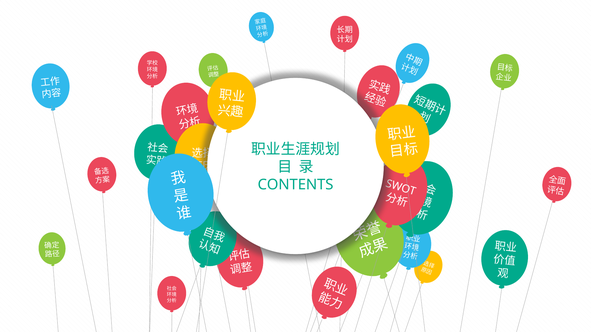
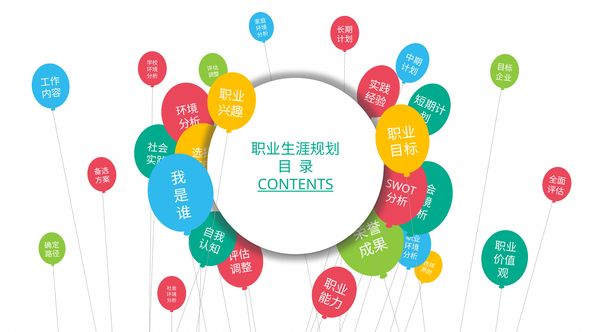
CONTENTS underline: none -> present (295, 185)
